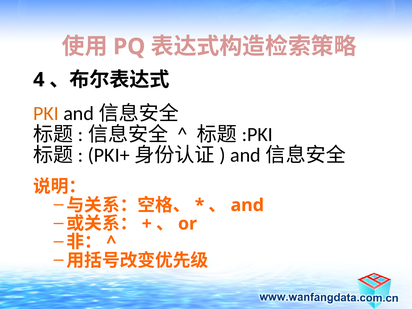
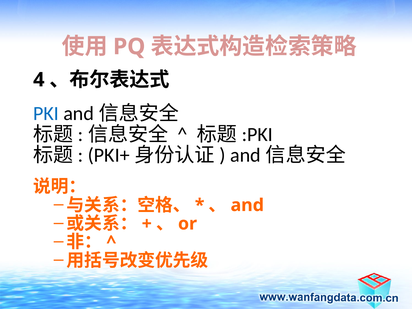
PKI colour: orange -> blue (46, 114)
